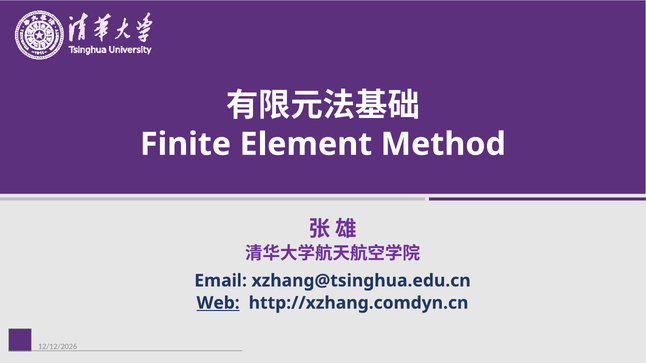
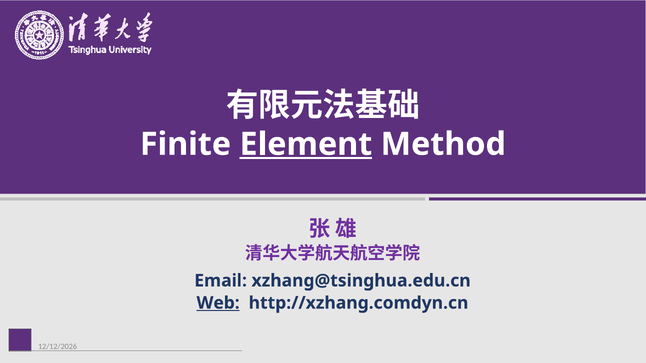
Element underline: none -> present (306, 144)
